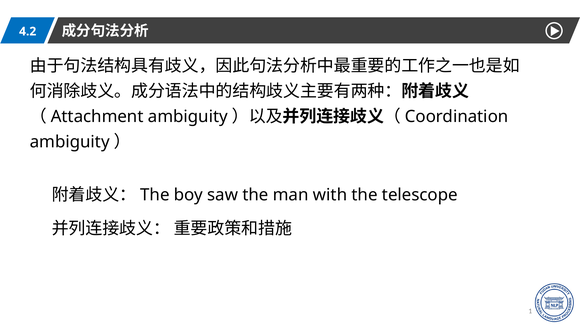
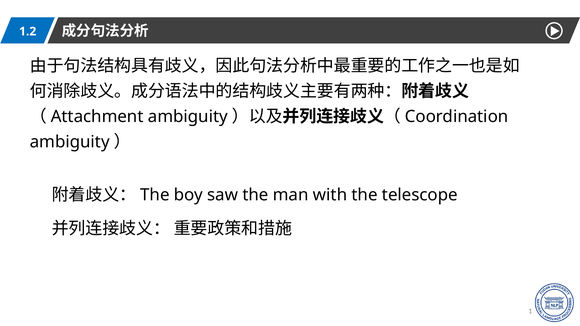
4.2: 4.2 -> 1.2 (28, 31)
